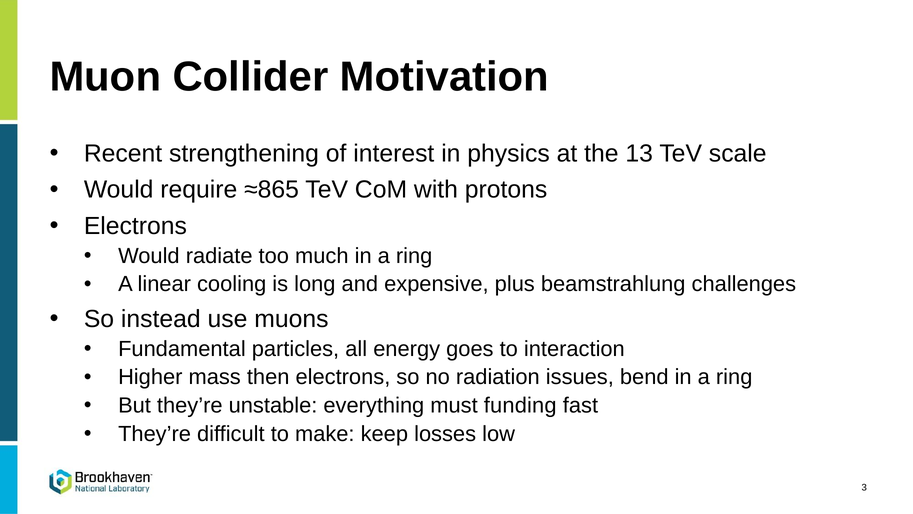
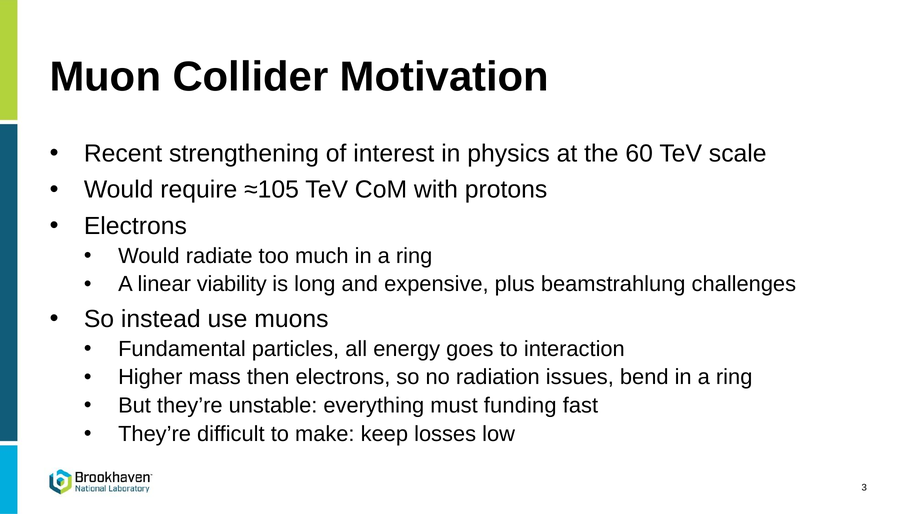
13: 13 -> 60 (639, 153)
≈865: ≈865 -> ≈105 (272, 190)
cooling: cooling -> viability (232, 284)
